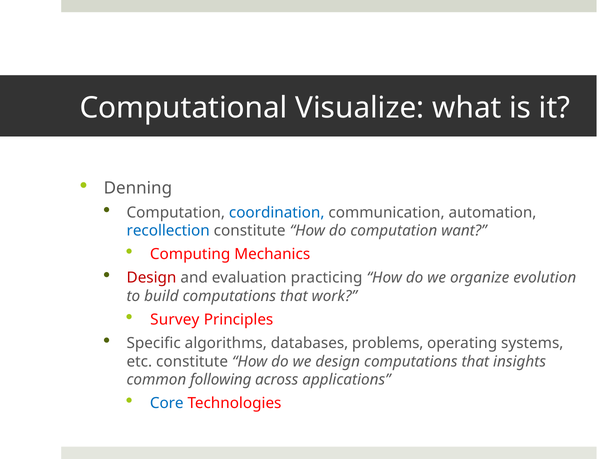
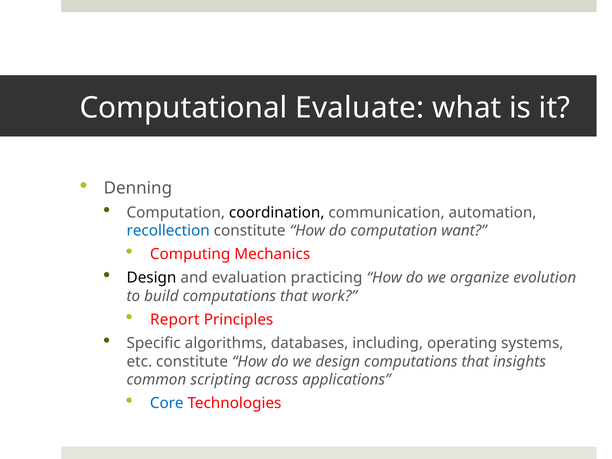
Visualize: Visualize -> Evaluate (360, 108)
coordination colour: blue -> black (277, 213)
Design colour: red -> black (152, 278)
Survey: Survey -> Report (175, 320)
problems: problems -> including (388, 343)
following: following -> scripting (221, 380)
